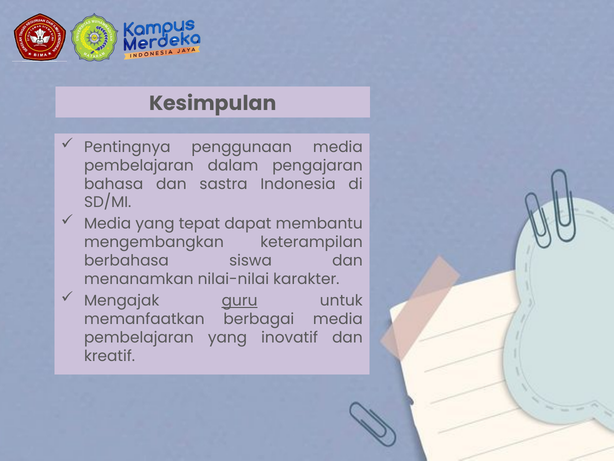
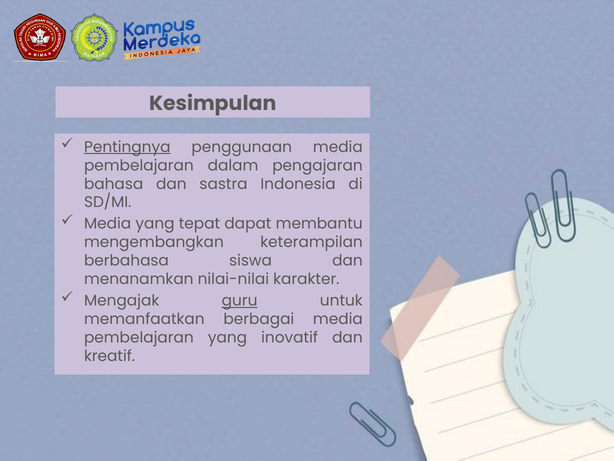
Pentingnya underline: none -> present (127, 147)
